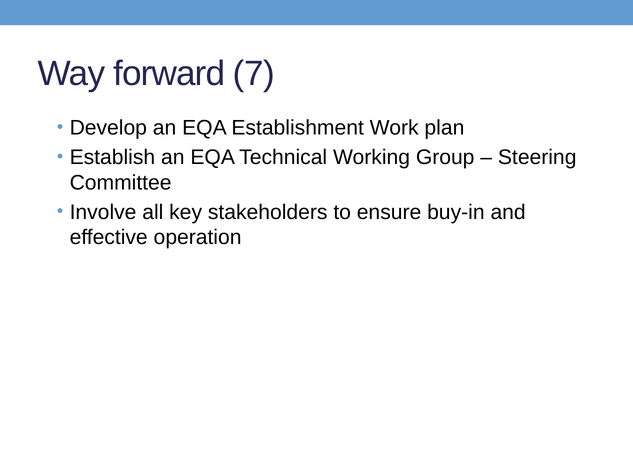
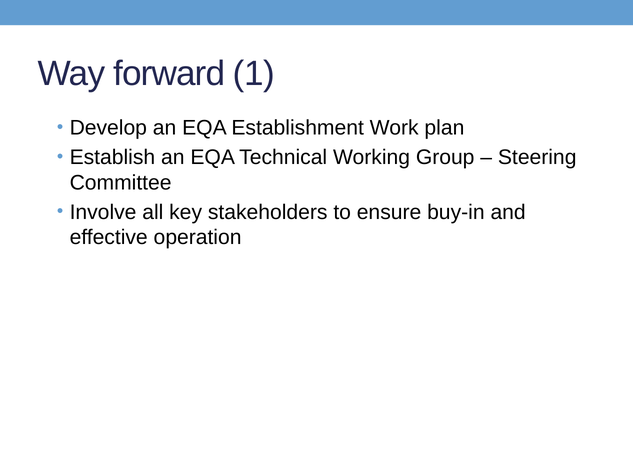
7: 7 -> 1 (254, 74)
